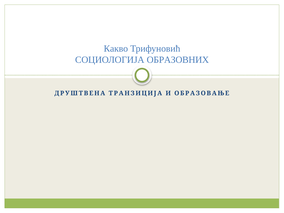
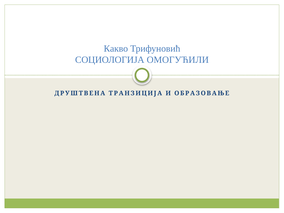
ОБРАЗОВНИХ: ОБРАЗОВНИХ -> ОМОГУЋИЛИ (178, 60)
